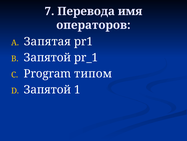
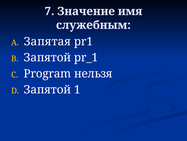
Перевода: Перевода -> Значение (86, 11)
операторов: операторов -> служебным (93, 25)
типом: типом -> нельзя (93, 73)
